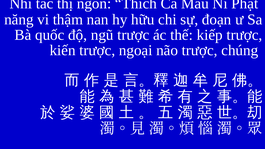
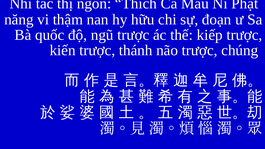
ngoại: ngoại -> thánh (136, 50)
